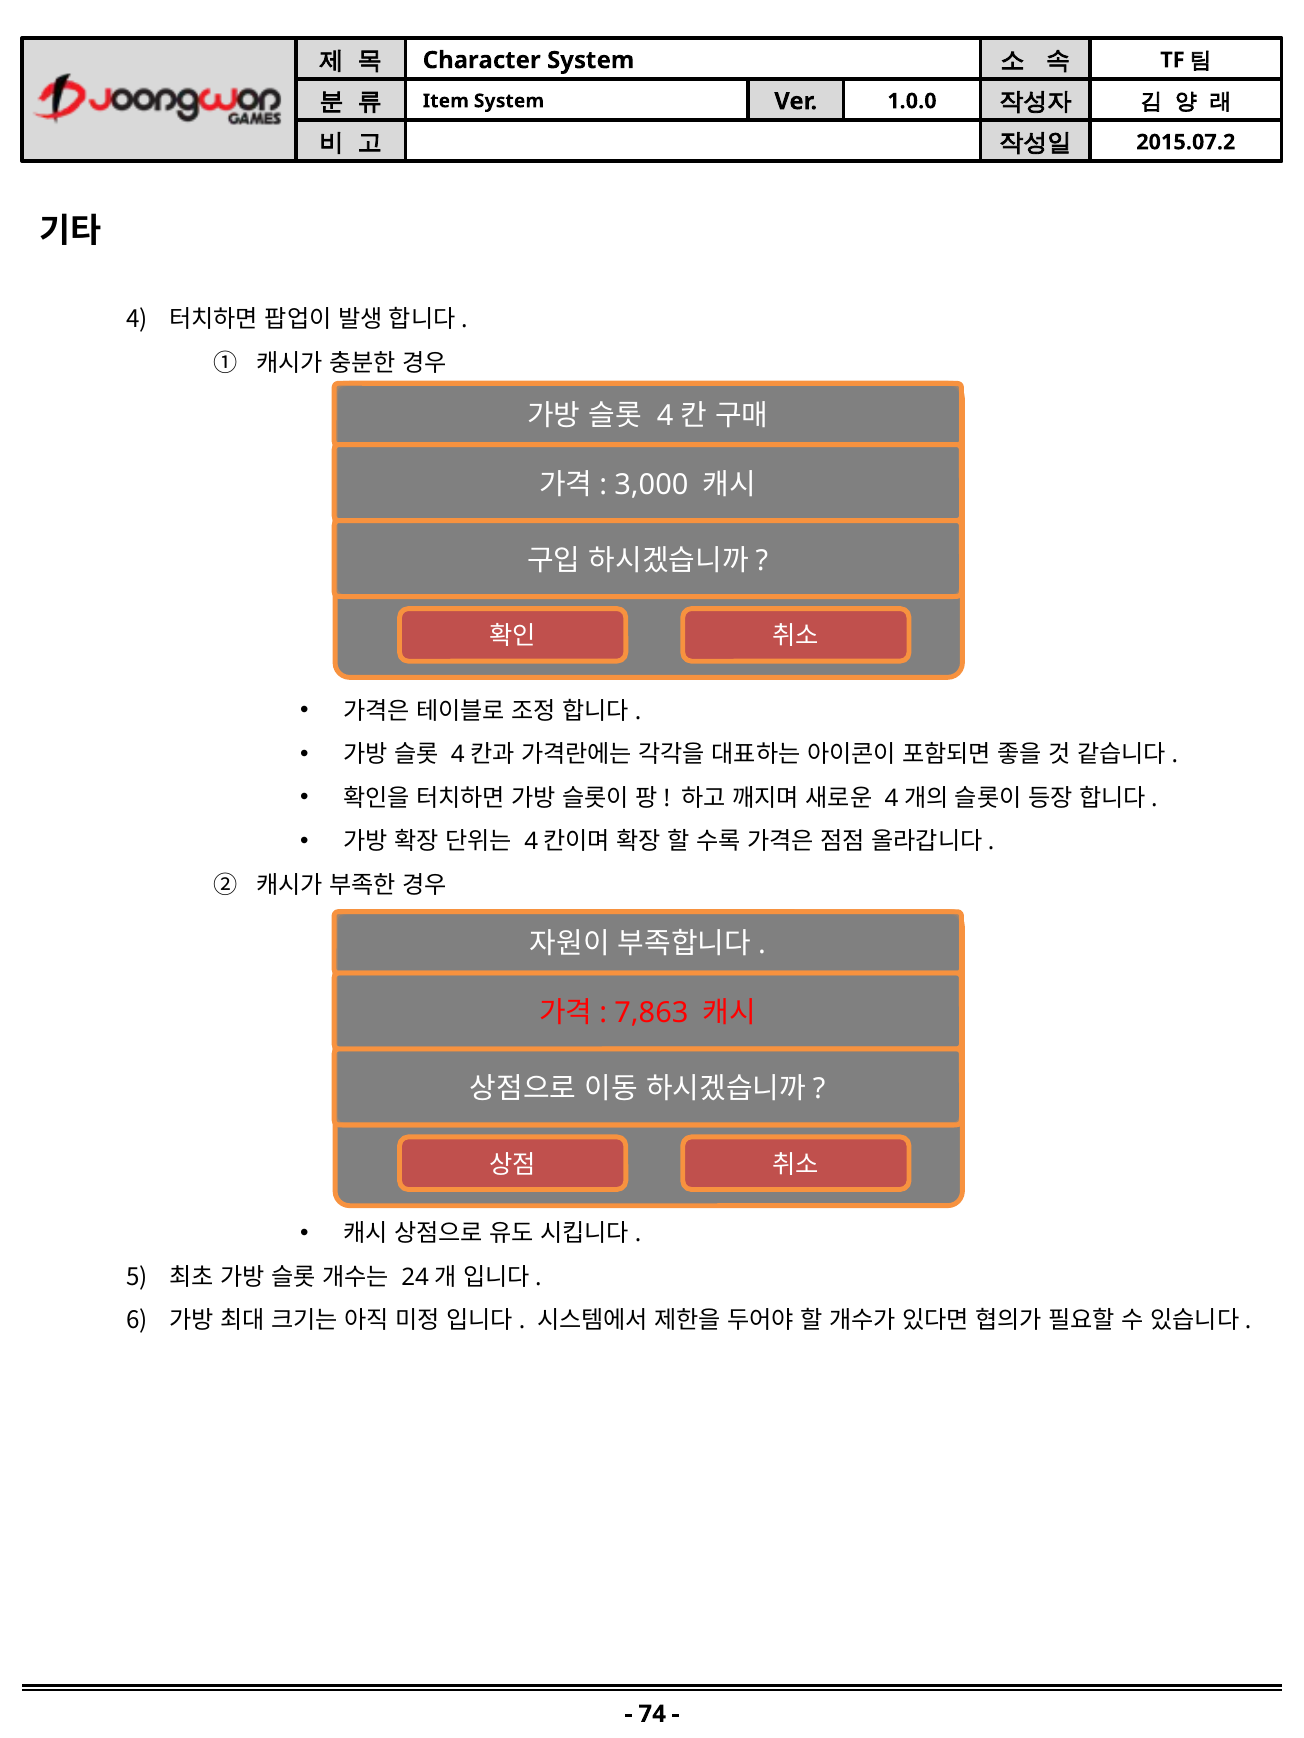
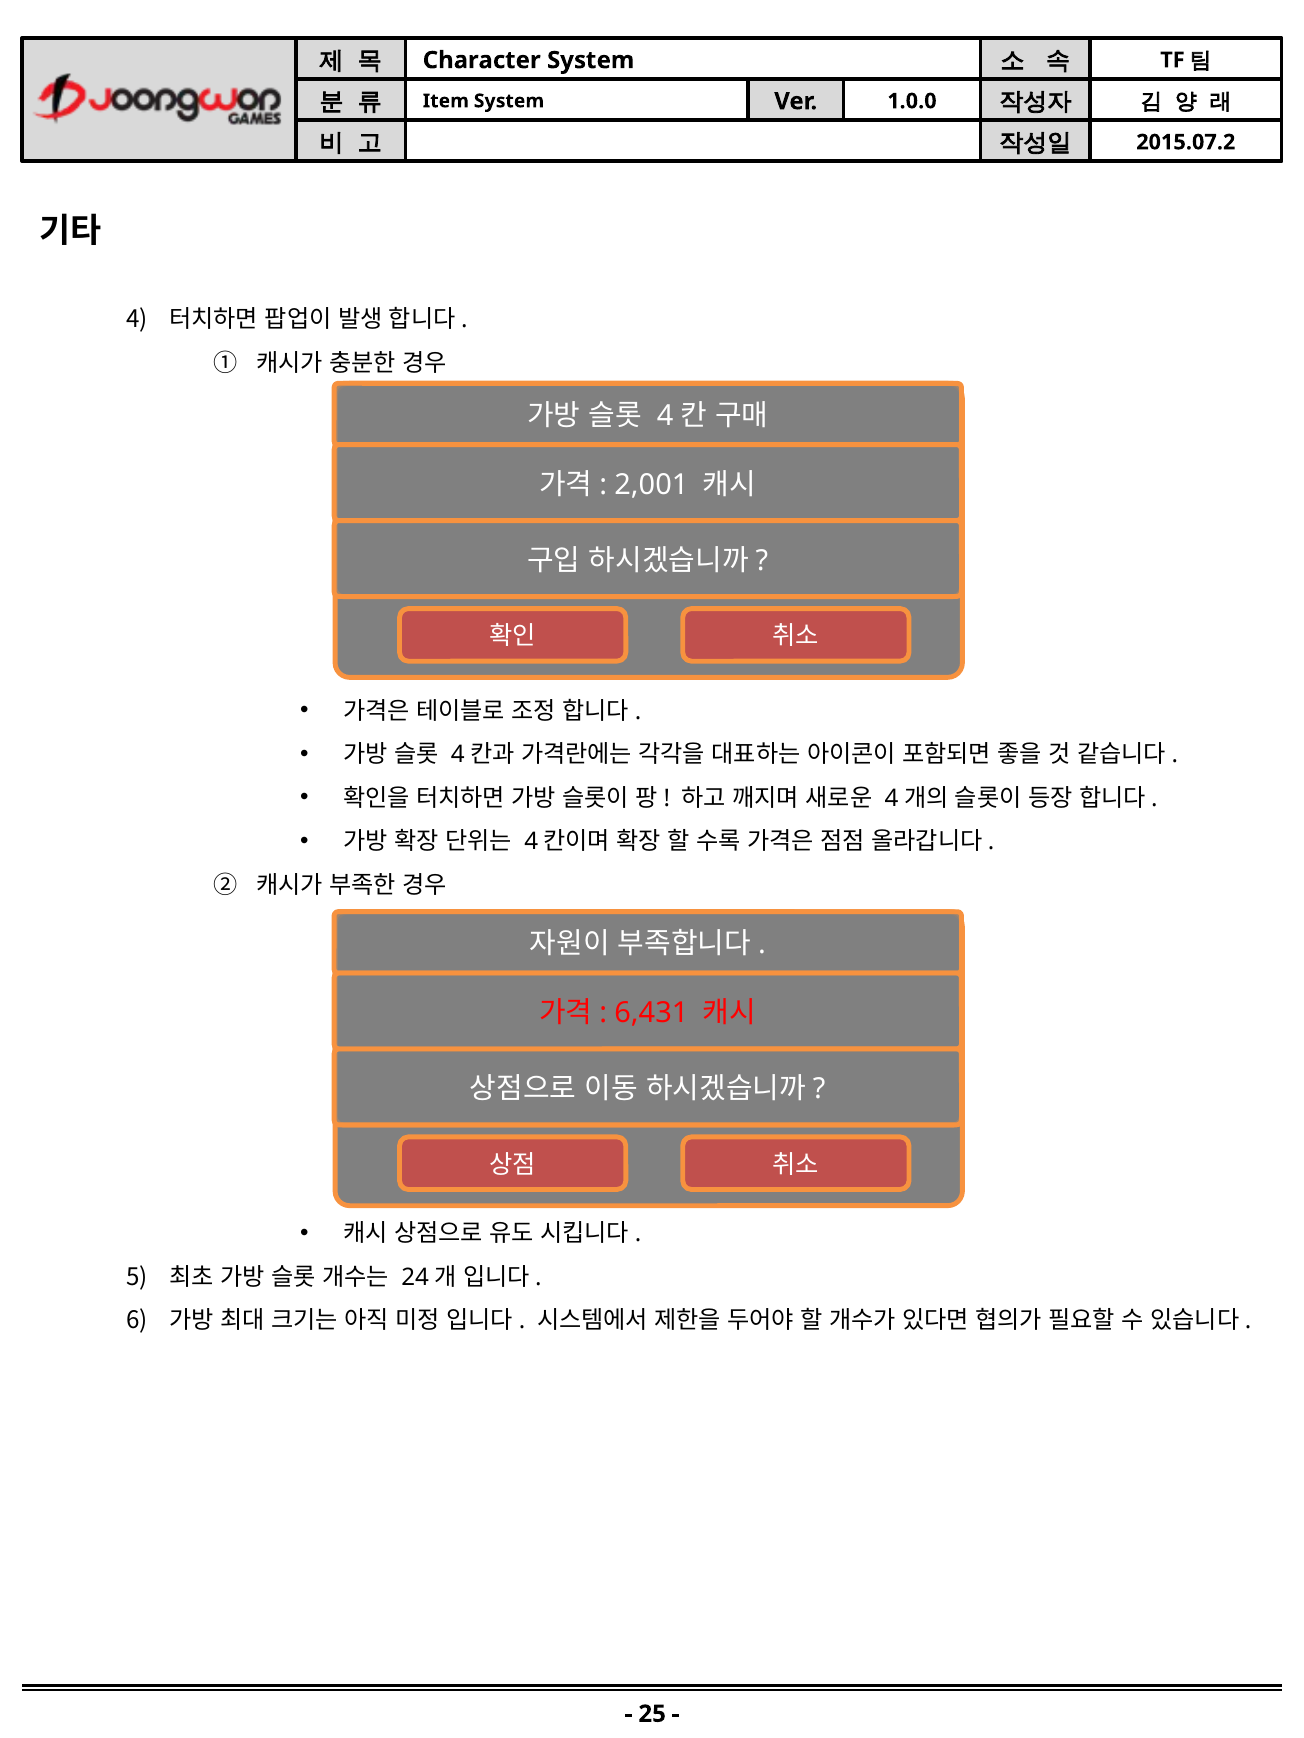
3,000: 3,000 -> 2,001 (651, 485)
7,863: 7,863 -> 6,431 (651, 1013)
74: 74 -> 25 (652, 1715)
